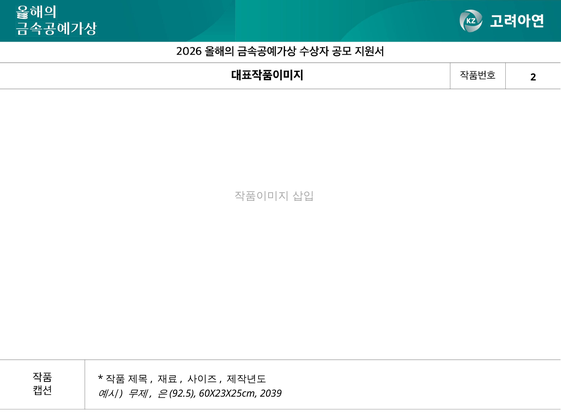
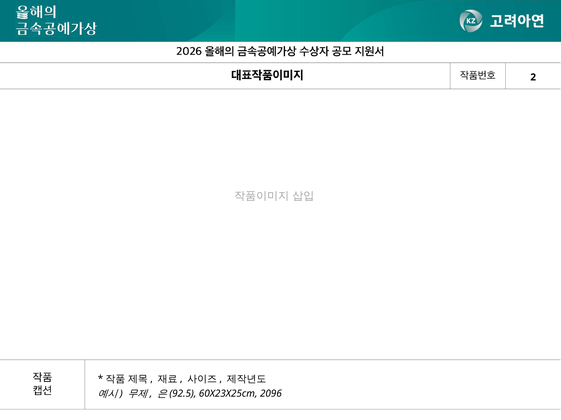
2039: 2039 -> 2096 (271, 394)
